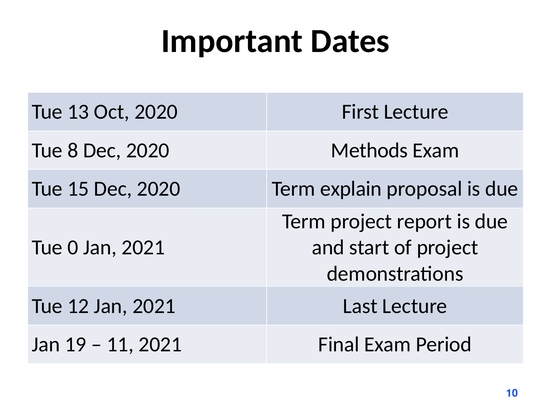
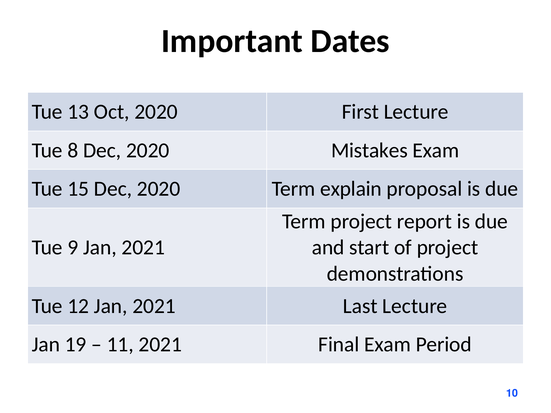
Methods: Methods -> Mistakes (369, 150)
0: 0 -> 9 (73, 248)
